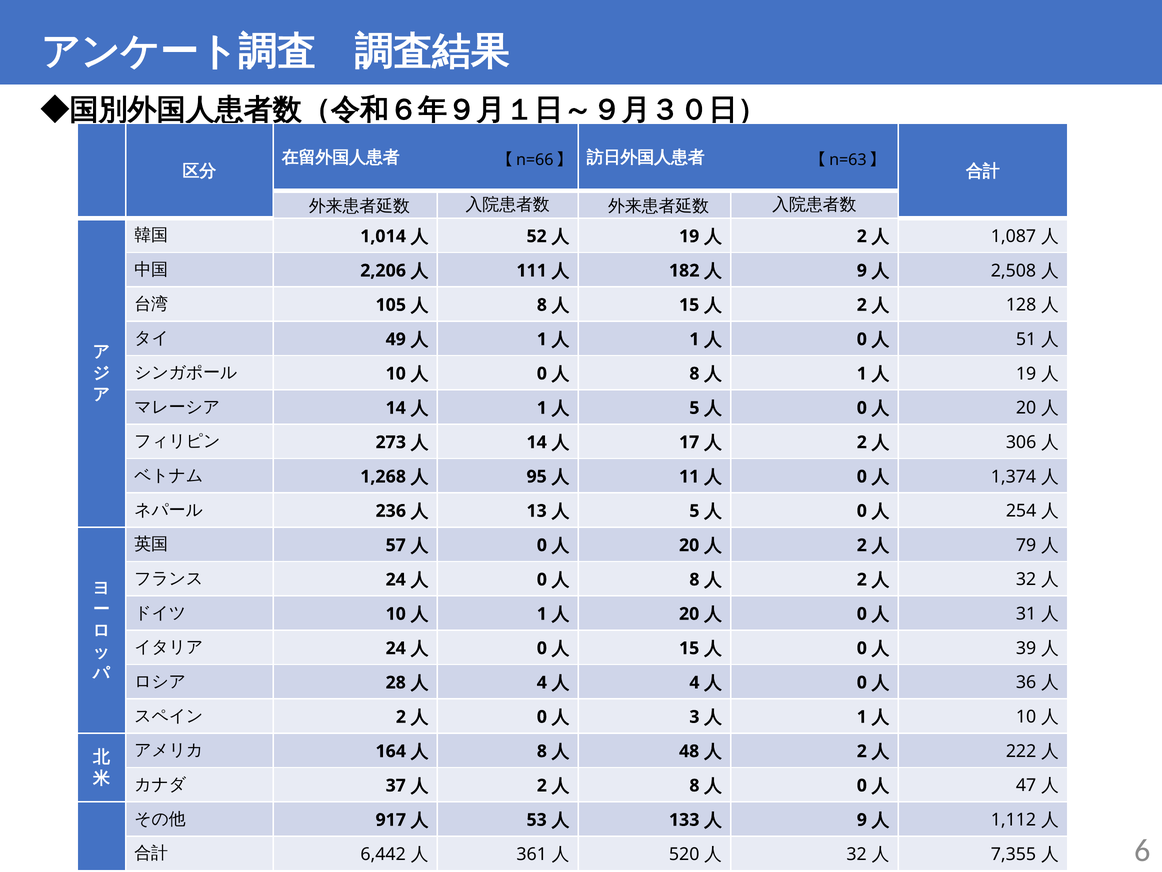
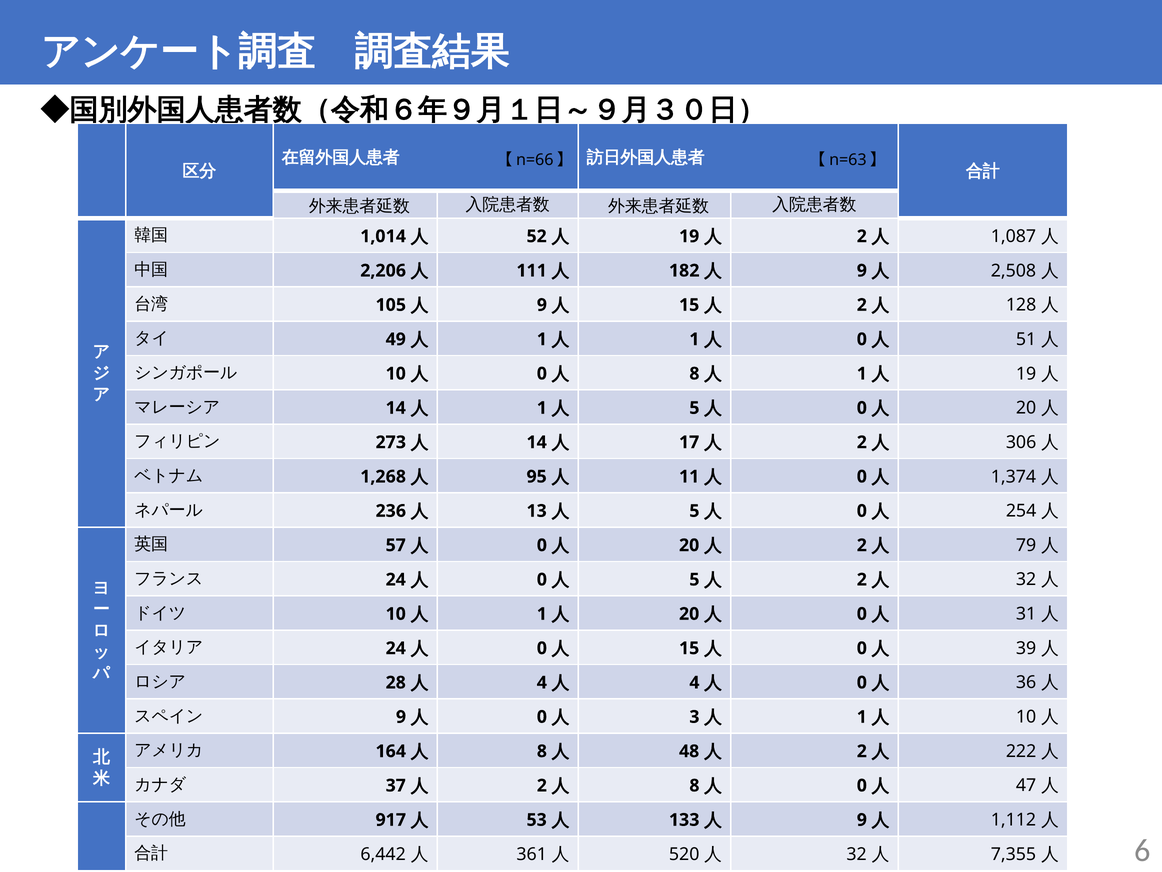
8: 8 -> 9 (542, 305)
8: 8 -> 5 (694, 579)
2: 2 -> 9 (401, 717)
